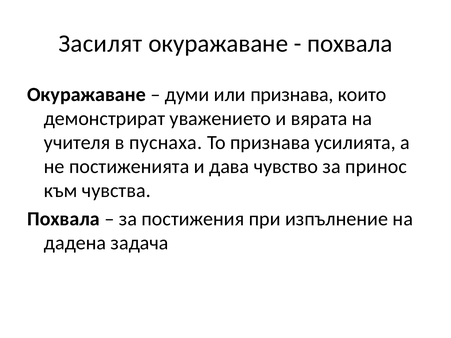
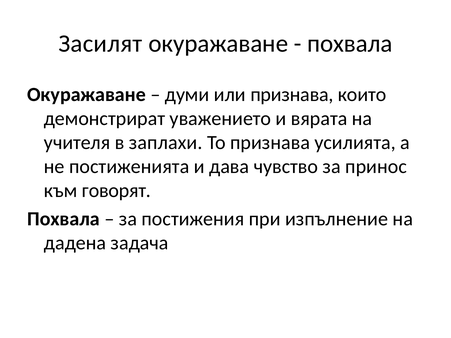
пуснаха: пуснаха -> заплахи (166, 143)
чувства: чувства -> говорят (116, 191)
